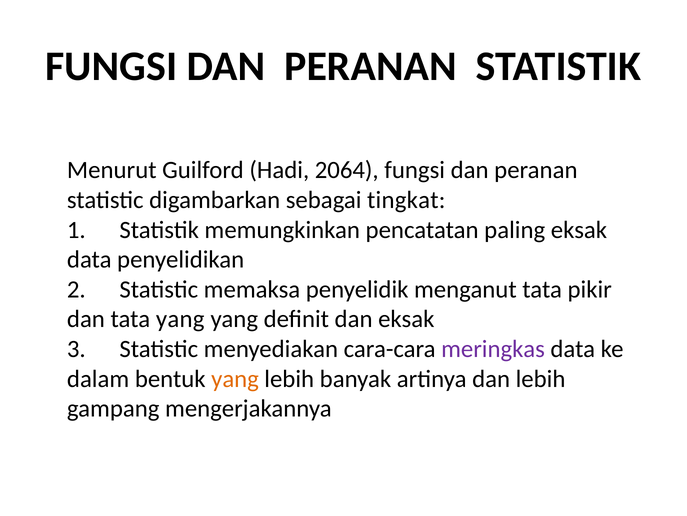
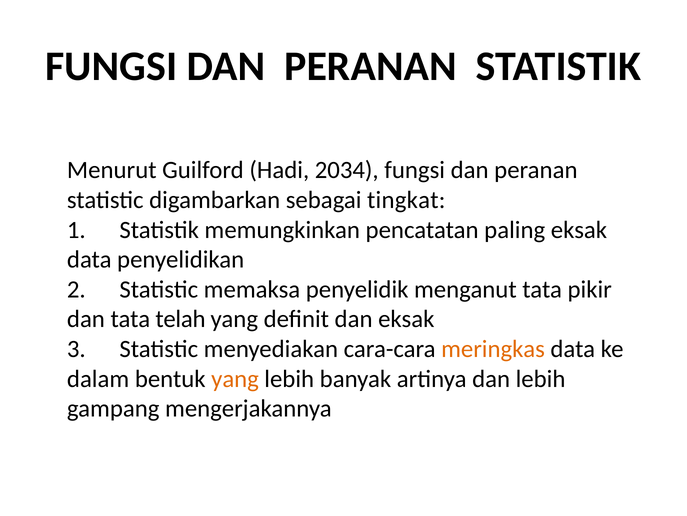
2064: 2064 -> 2034 (347, 170)
tata yang: yang -> telah (180, 319)
meringkas colour: purple -> orange (493, 349)
